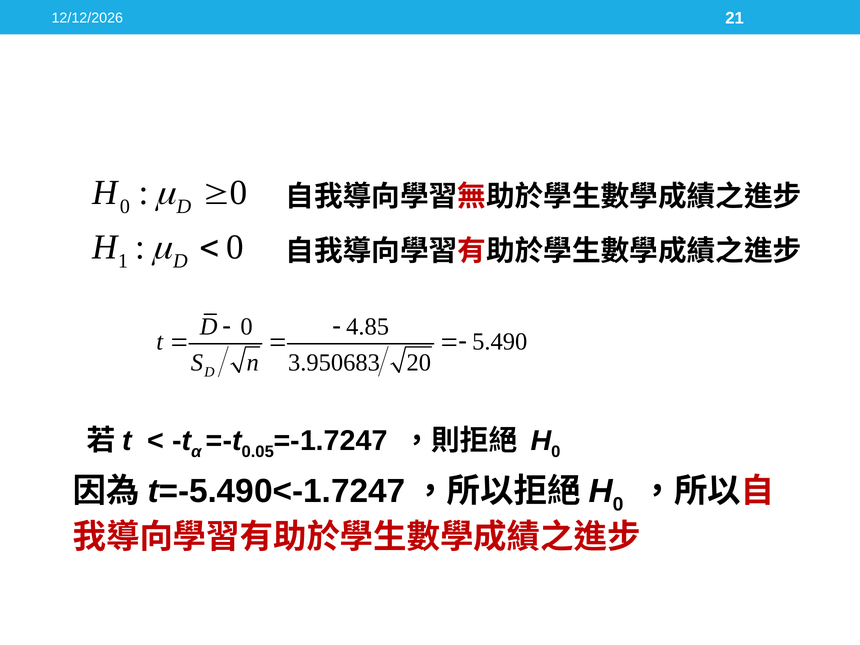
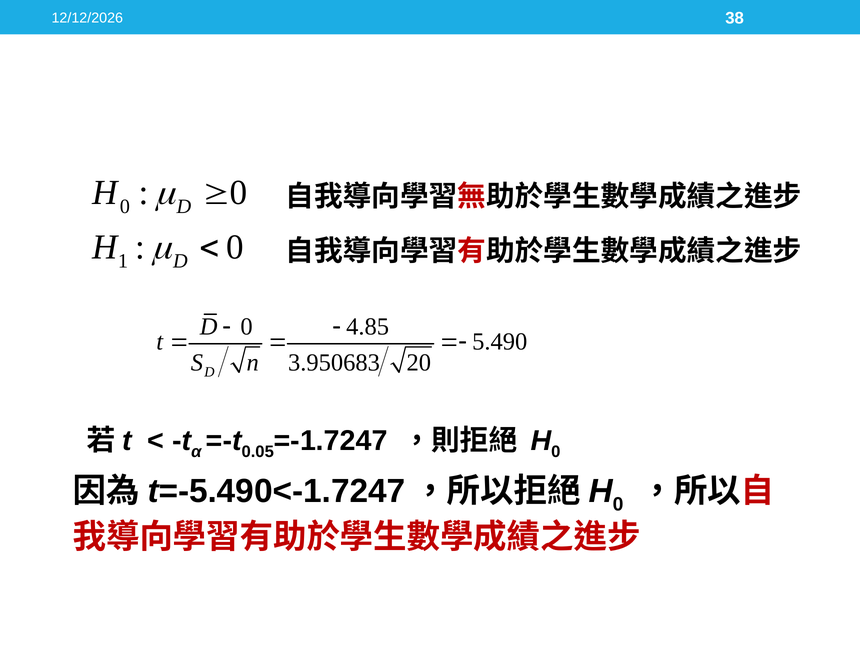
21: 21 -> 38 (735, 18)
